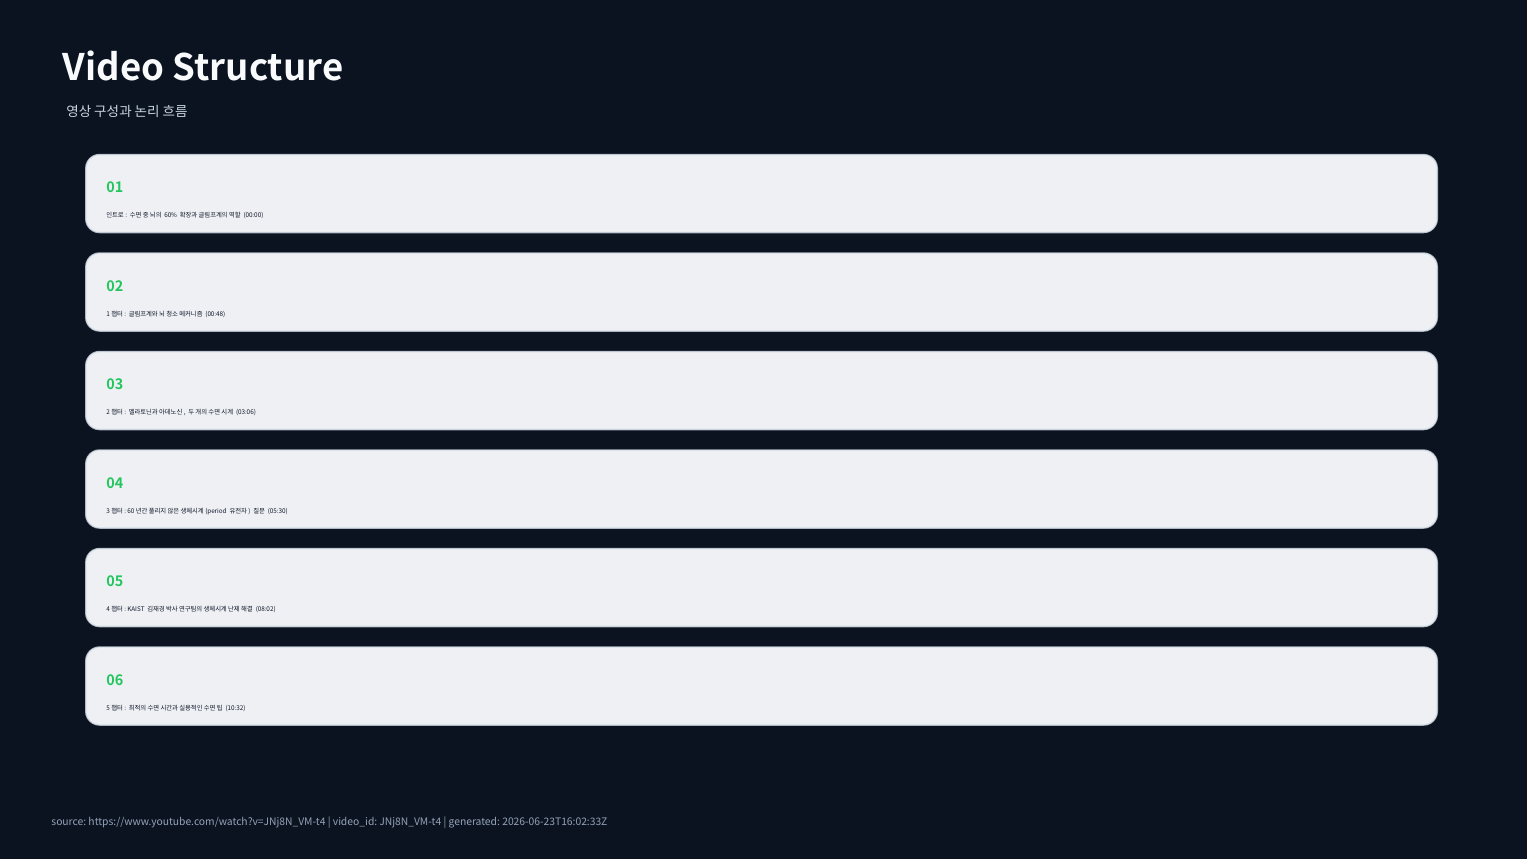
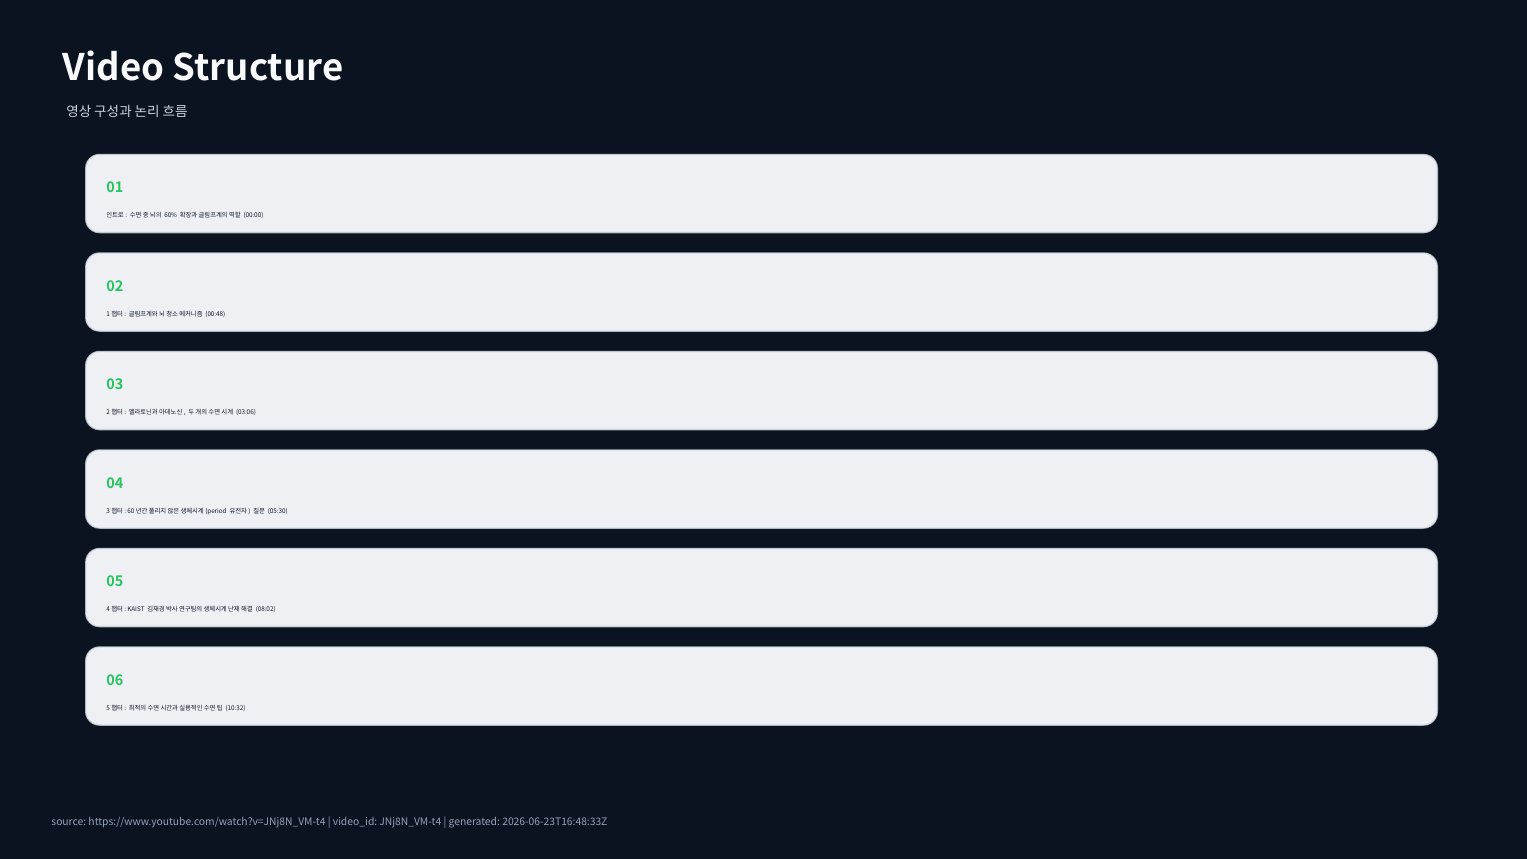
2026-06-23T16:02:33Z: 2026-06-23T16:02:33Z -> 2026-06-23T16:48:33Z (555, 822)
